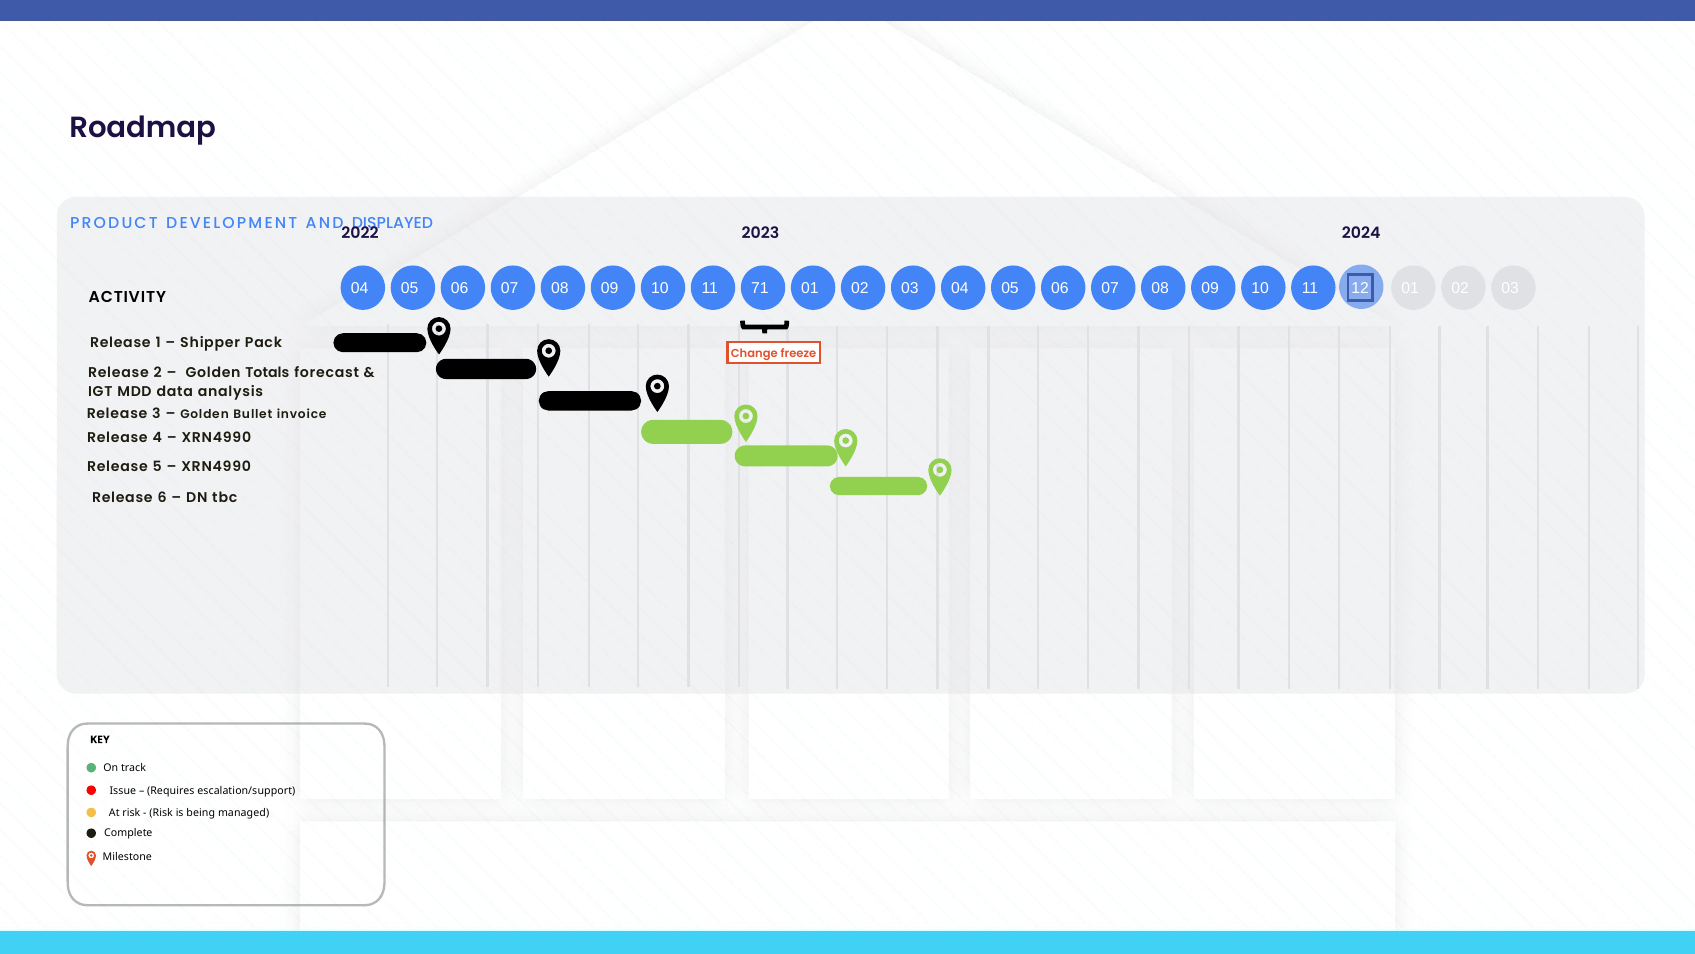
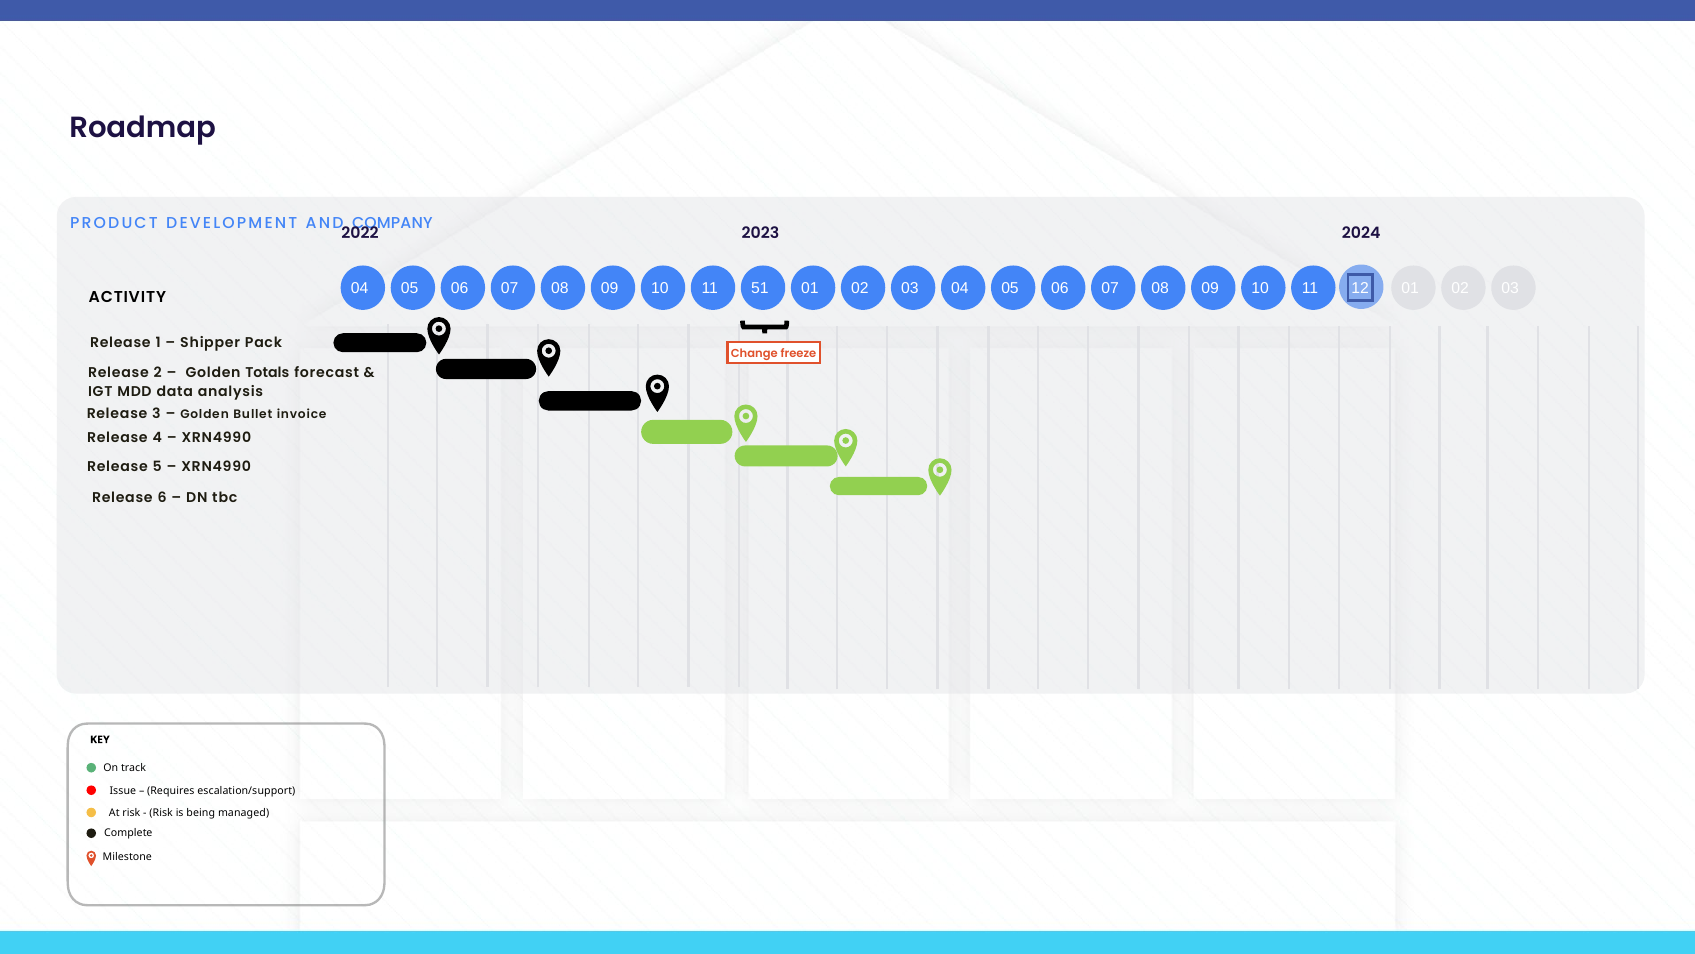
DISPLAYED: DISPLAYED -> COMPANY (392, 223)
71: 71 -> 51 (760, 289)
